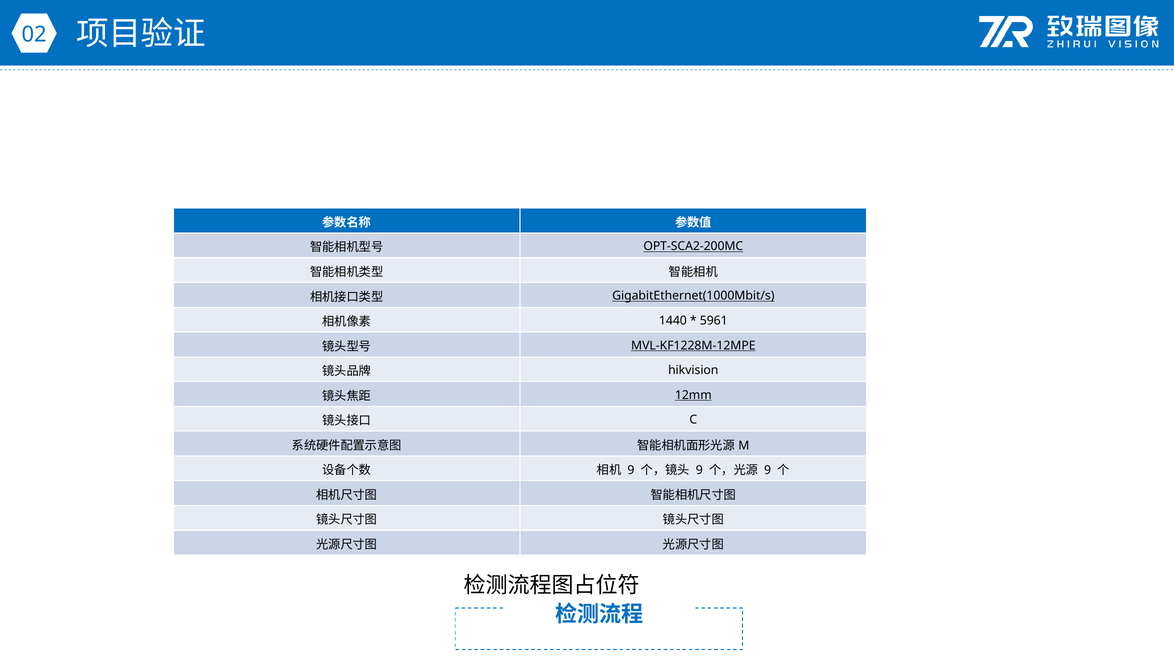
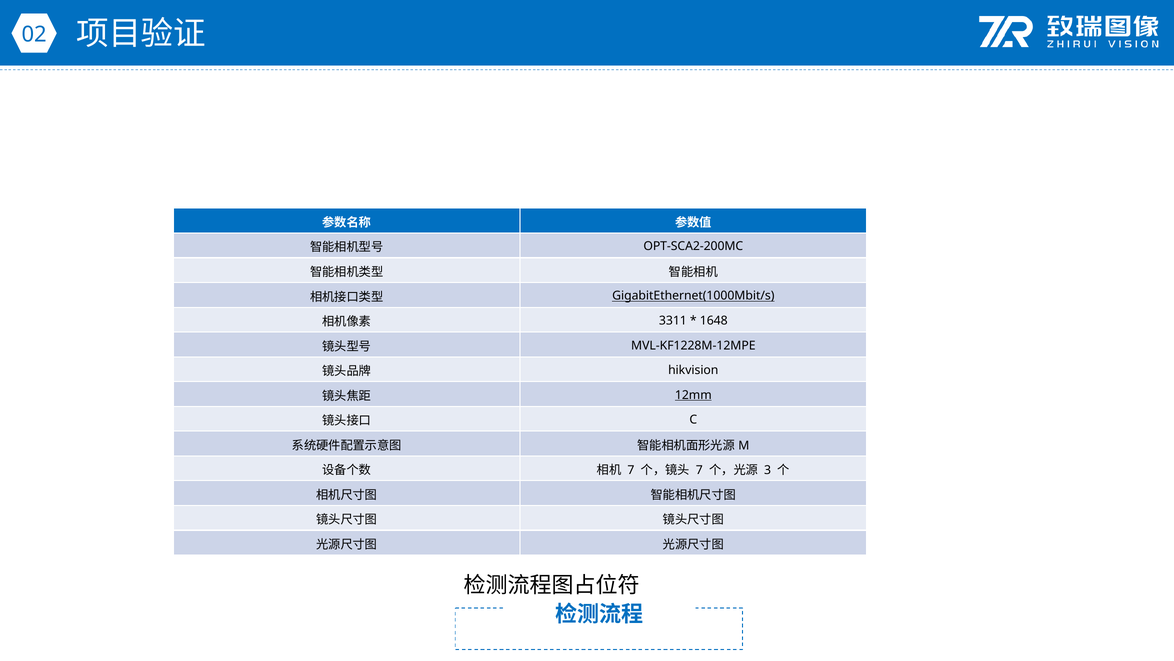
OPT-SCA2-200MC underline: present -> none (693, 246)
1440: 1440 -> 3311 (673, 320)
5961: 5961 -> 1648 (714, 320)
MVL-KF1228M-12MPE underline: present -> none (693, 345)
9: 9 -> 7 (631, 470)
9: 9 -> 7 (699, 470)
9: 9 -> 3 (768, 470)
